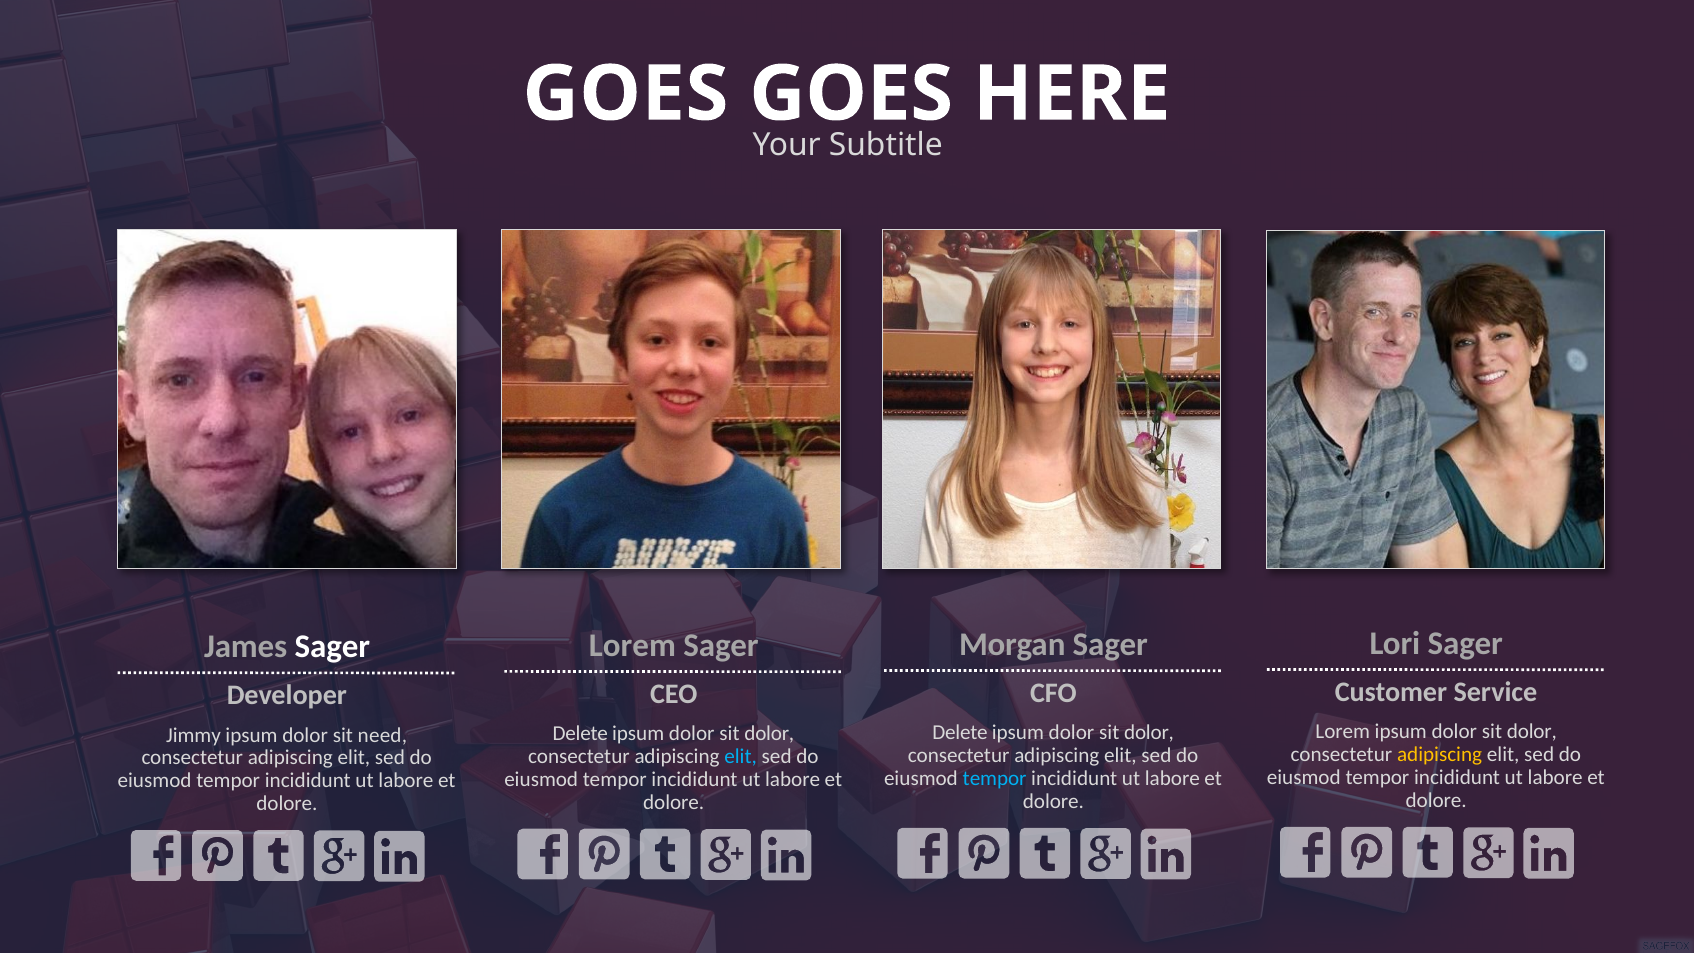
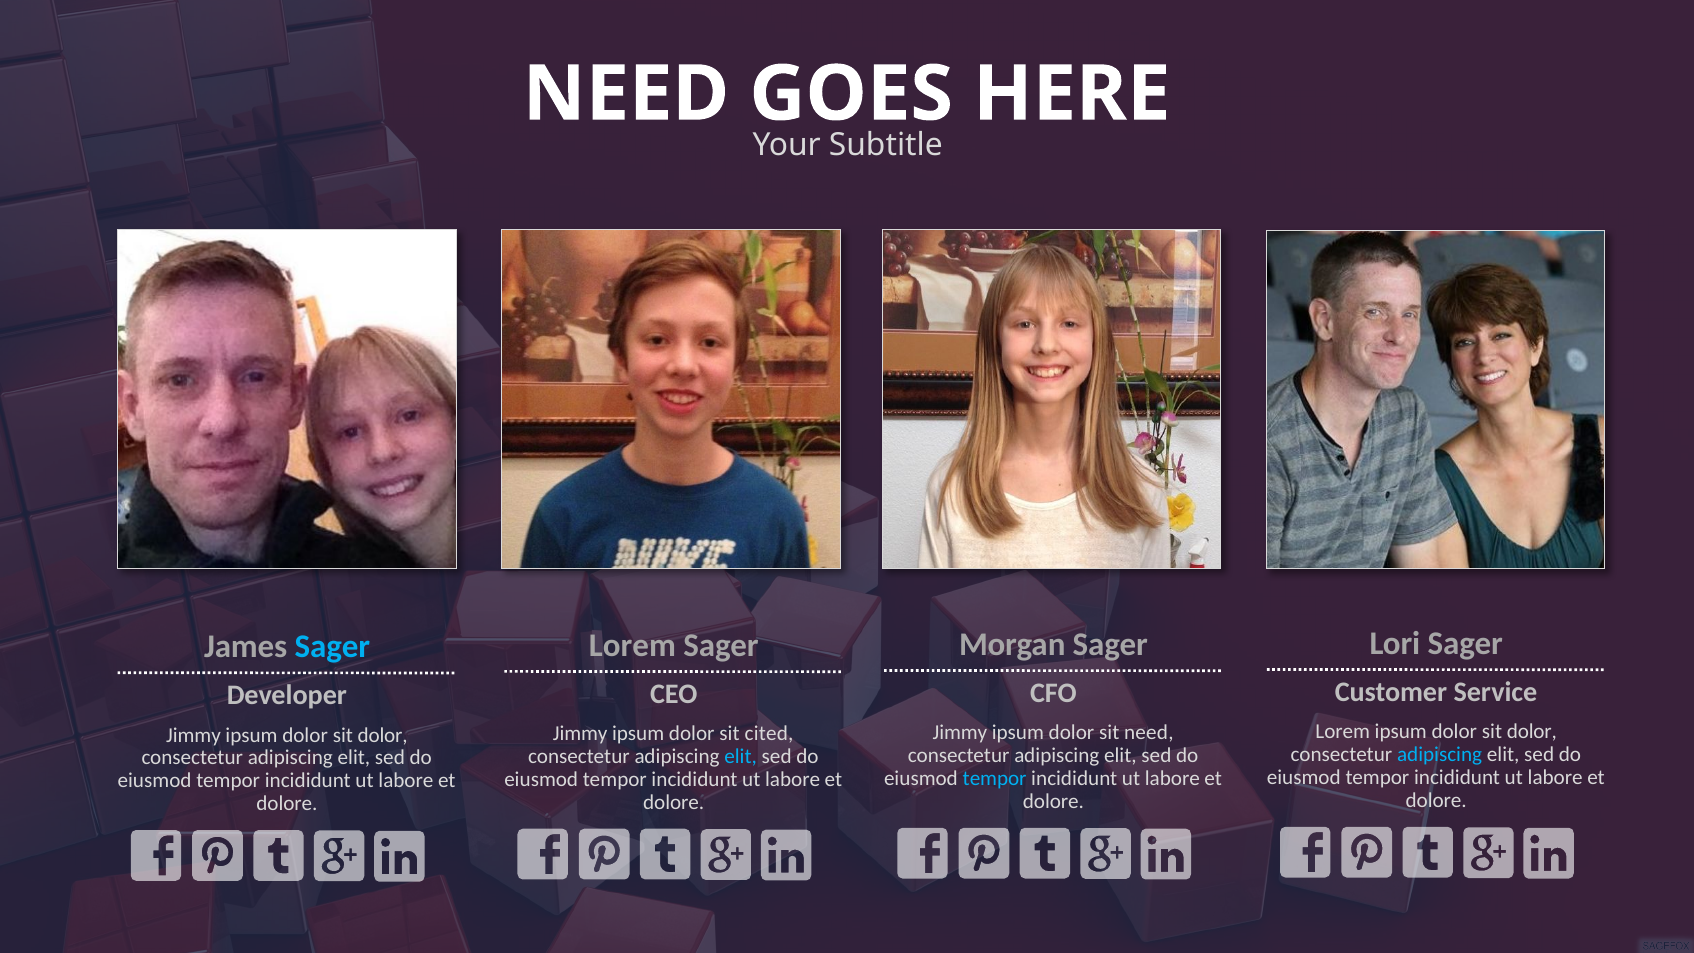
GOES: GOES -> NEED (626, 94)
Sager colour: white -> light blue (332, 646)
Delete: Delete -> Jimmy (960, 733)
dolor: dolor -> need (1149, 733)
Delete: Delete -> Jimmy (580, 734)
dolor: dolor -> cited (769, 734)
need: need -> dolor (383, 735)
adipiscing colour: yellow -> light blue (1440, 755)
